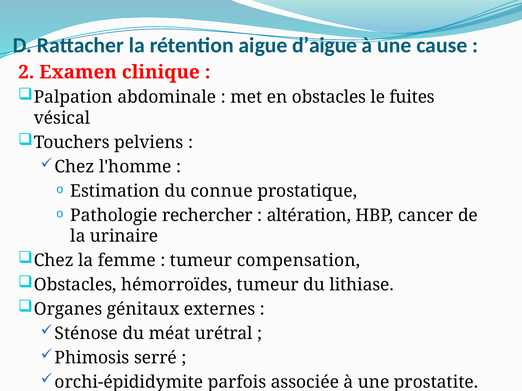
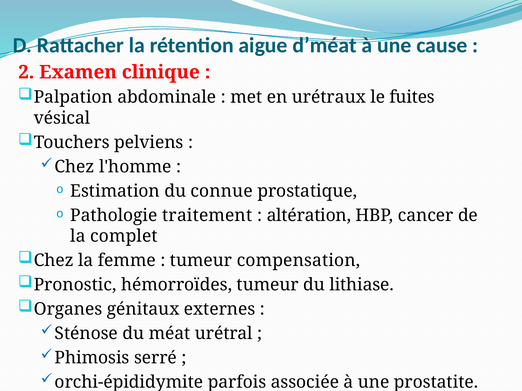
d’aigue: d’aigue -> d’méat (325, 46)
en obstacles: obstacles -> urétraux (329, 97)
rechercher: rechercher -> traitement (207, 216)
urinaire: urinaire -> complet (124, 237)
Obstacles: Obstacles -> Pronostic (75, 285)
